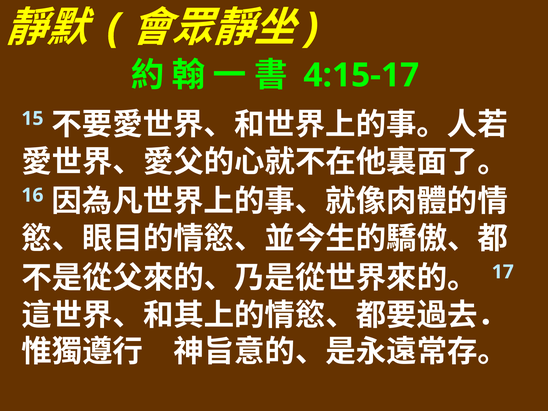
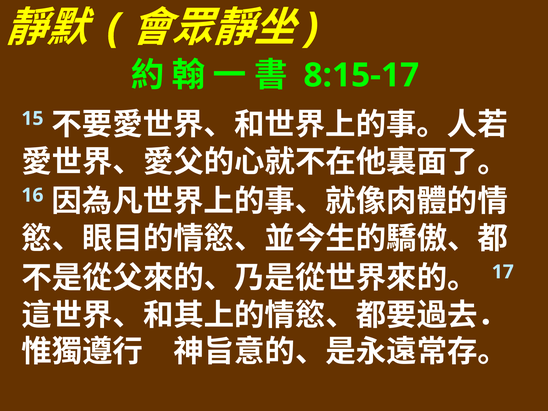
4:15-17: 4:15-17 -> 8:15-17 (361, 75)
